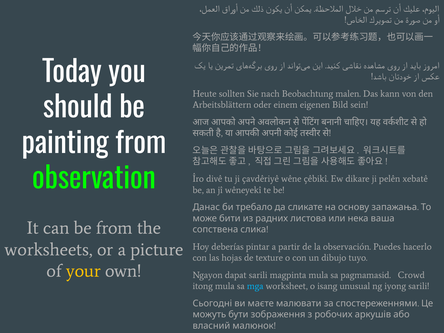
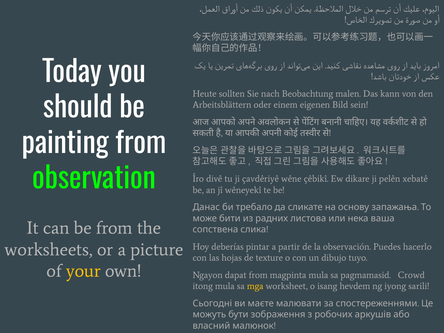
dapat sarili: sarili -> from (258, 275)
mga colour: light blue -> yellow (255, 286)
unusual: unusual -> hevdem (355, 286)
